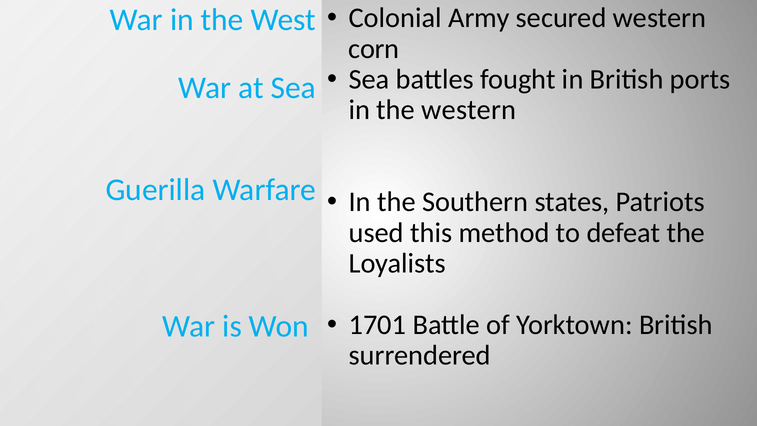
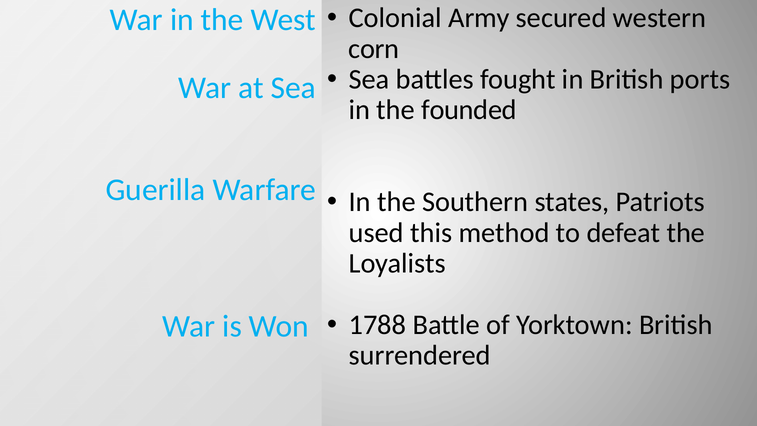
the western: western -> founded (469, 110)
1701: 1701 -> 1788 (377, 325)
